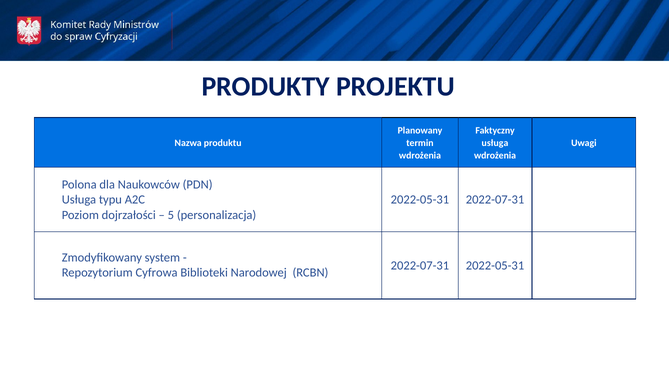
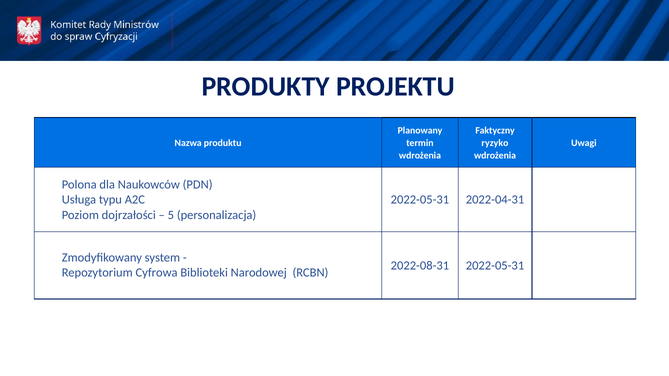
usługa: usługa -> ryzyko (495, 143)
2022-05-31 2022-07-31: 2022-07-31 -> 2022-04-31 (495, 200)
2022-07-31: 2022-07-31 -> 2022-08-31 (420, 266)
